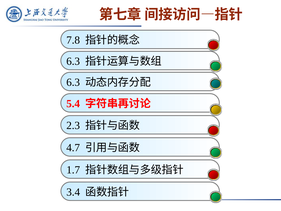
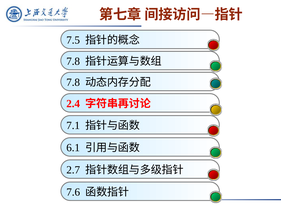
7.8: 7.8 -> 7.5 (73, 40)
6.3: 6.3 -> 7.8 (73, 61)
6.3: 6.3 -> 7.8 (73, 82)
5.4: 5.4 -> 2.4 (73, 104)
2.3: 2.3 -> 7.1 (73, 125)
4.7: 4.7 -> 6.1 (73, 148)
1.7: 1.7 -> 2.7 (73, 170)
3.4: 3.4 -> 7.6 (73, 192)
